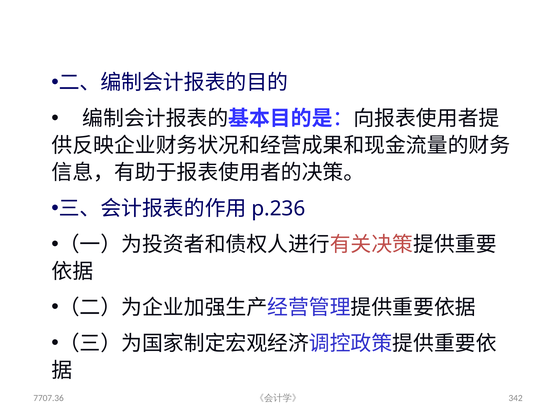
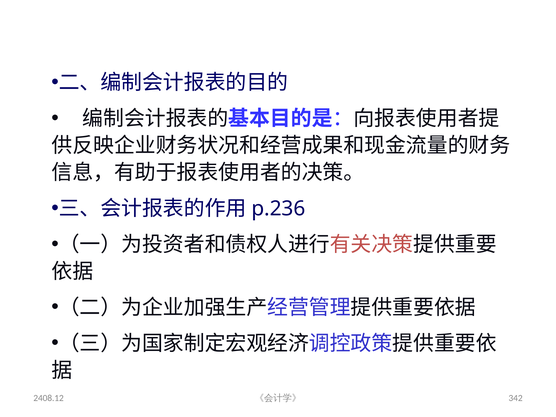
7707.36: 7707.36 -> 2408.12 (49, 398)
